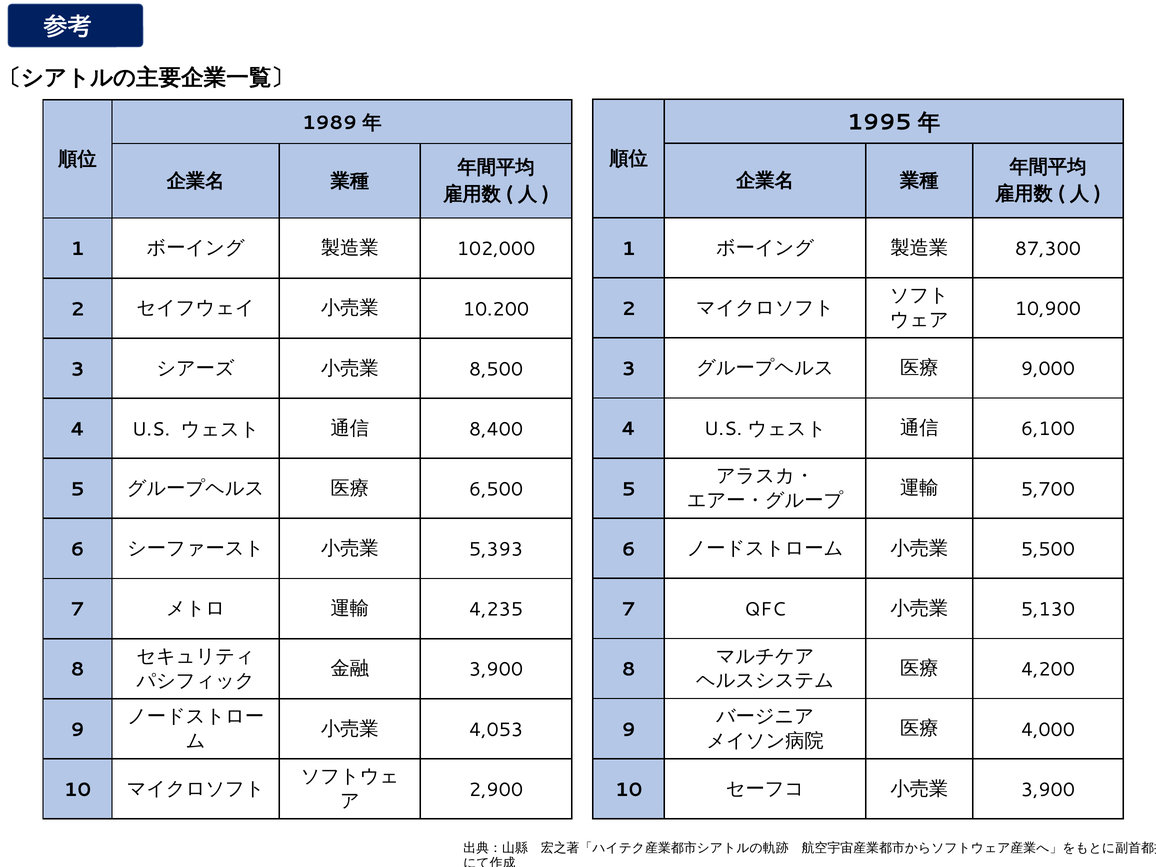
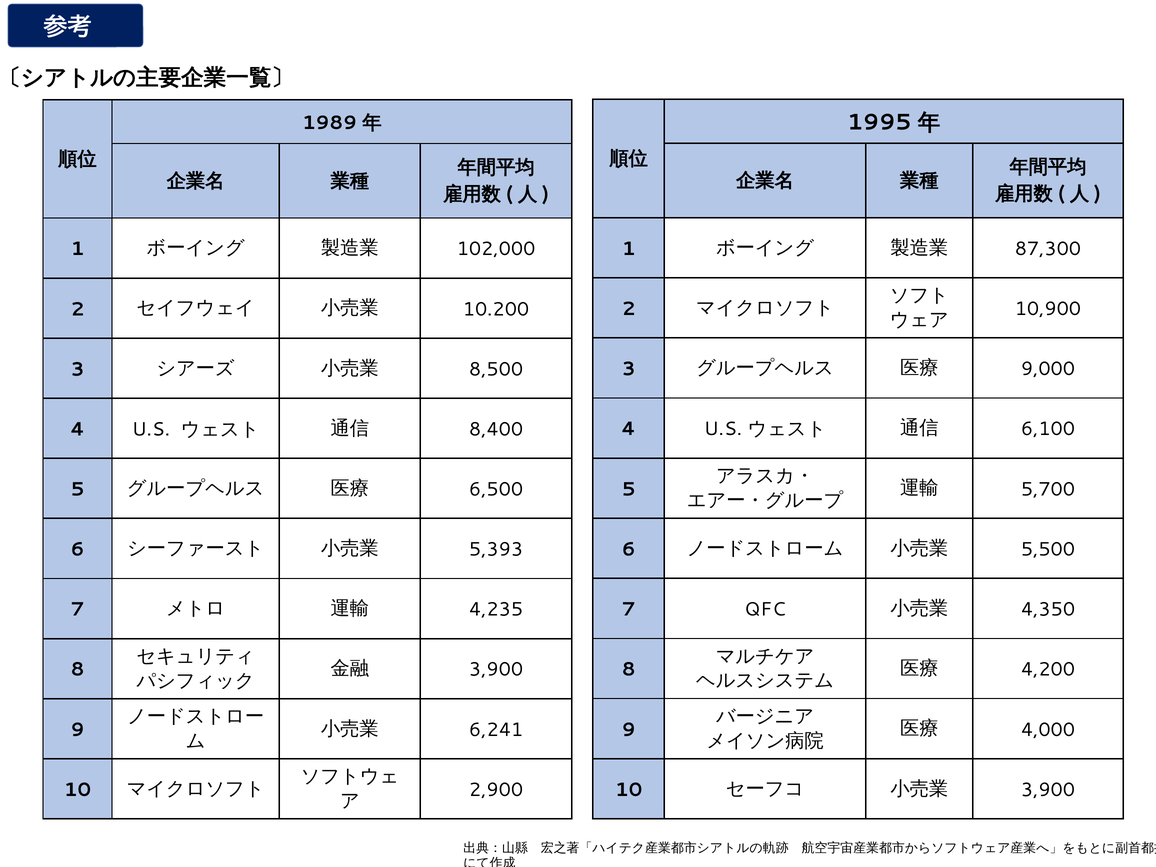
5,130: 5,130 -> 4,350 (1048, 609)
4,053: 4,053 -> 6,241 (496, 730)
